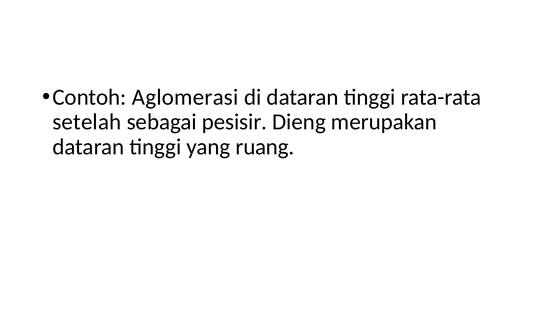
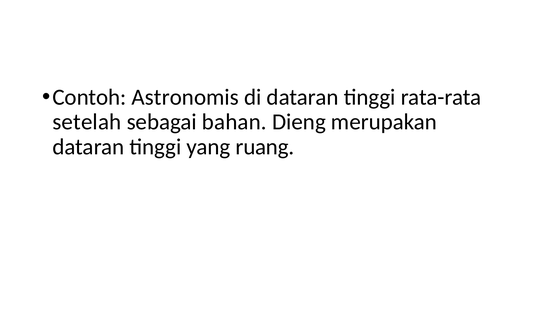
Aglomerasi: Aglomerasi -> Astronomis (185, 97)
pesisir: pesisir -> bahan (234, 122)
